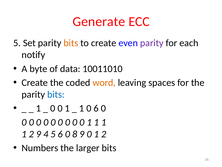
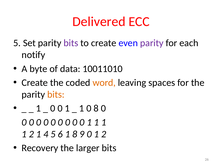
Generate: Generate -> Delivered (99, 21)
bits colour: orange -> purple (71, 43)
bits colour: blue -> orange (56, 94)
0 6: 6 -> 8 (96, 108)
2 9: 9 -> 1 (39, 134)
5 6 0: 0 -> 1 (68, 134)
Numbers: Numbers -> Recovery (40, 148)
